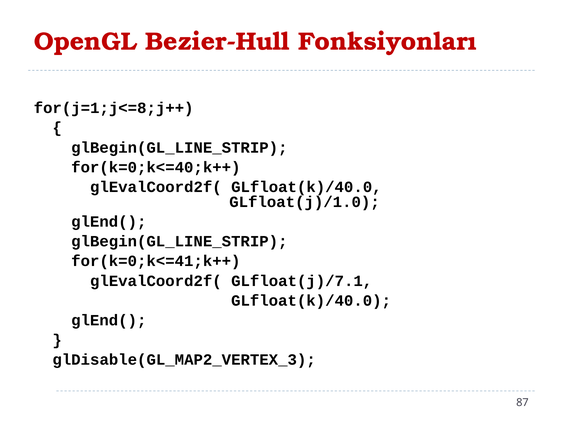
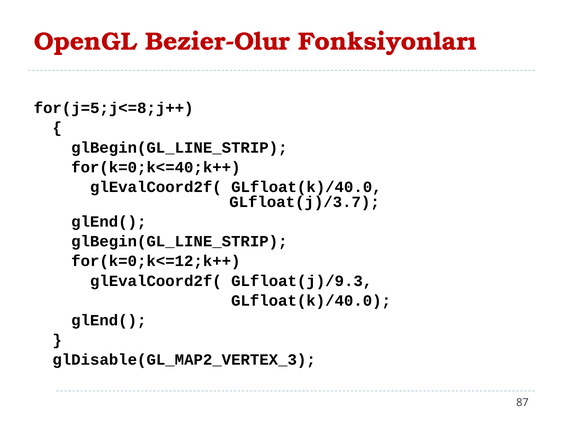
Bezier-Hull: Bezier-Hull -> Bezier-Olur (218, 42)
for(j=1;j<=8;j++: for(j=1;j<=8;j++ -> for(j=5;j<=8;j++ (114, 108)
GLfloat(j)/1.0: GLfloat(j)/1.0 -> GLfloat(j)/3.7 (305, 202)
for(k=0;k<=41;k++: for(k=0;k<=41;k++ -> for(k=0;k<=12;k++ (156, 261)
GLfloat(j)/7.1: GLfloat(j)/7.1 -> GLfloat(j)/9.3 (302, 281)
